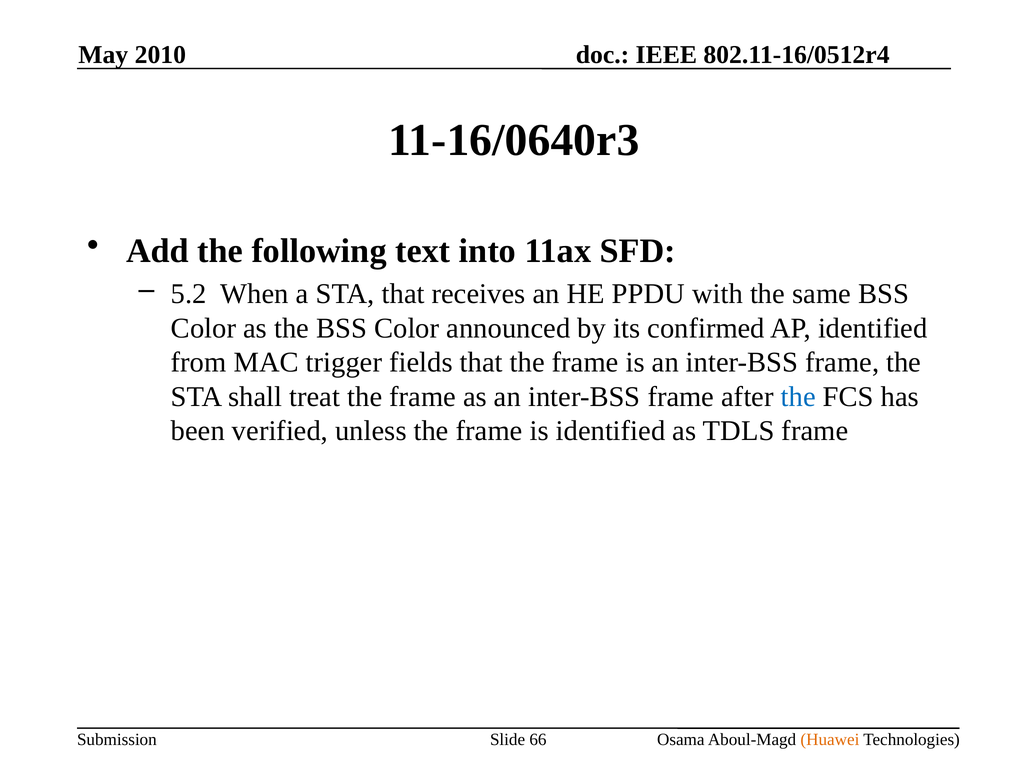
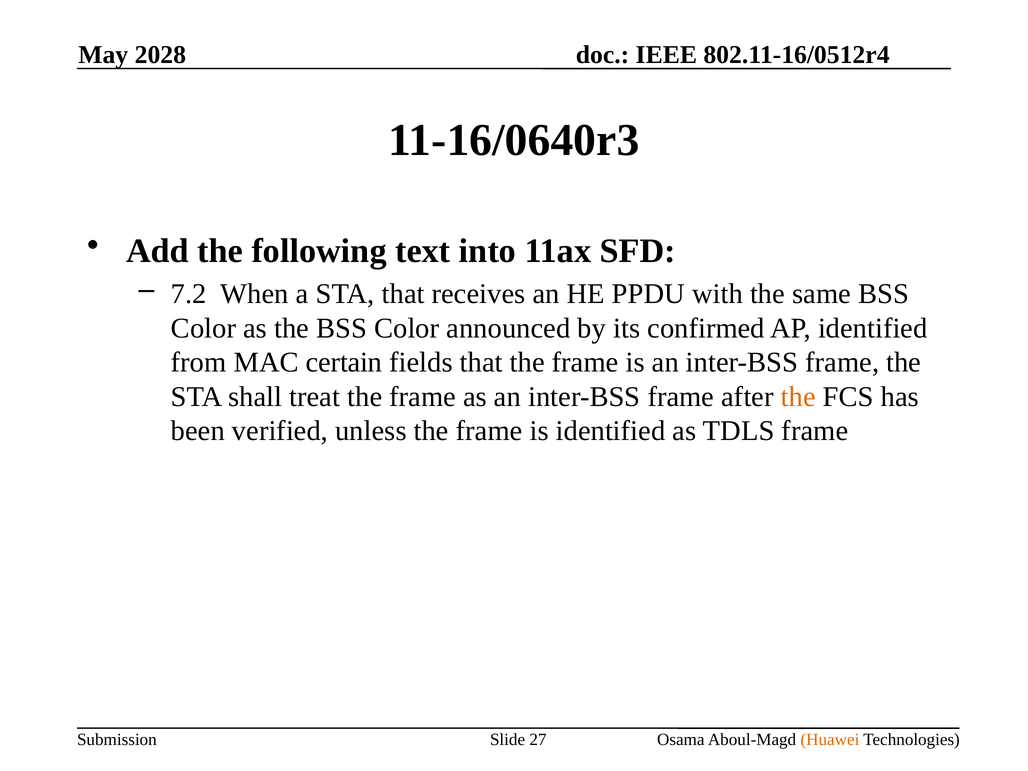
2010: 2010 -> 2028 (160, 55)
5.2: 5.2 -> 7.2 (189, 294)
trigger: trigger -> certain (344, 362)
the colour: blue -> orange (798, 397)
66: 66 -> 27 (538, 739)
